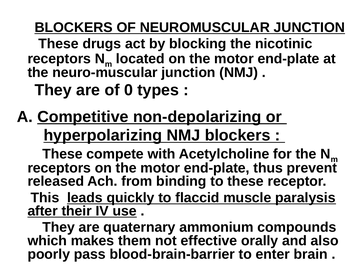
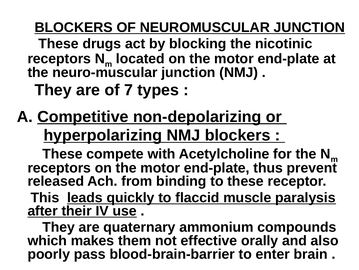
0: 0 -> 7 (128, 90)
